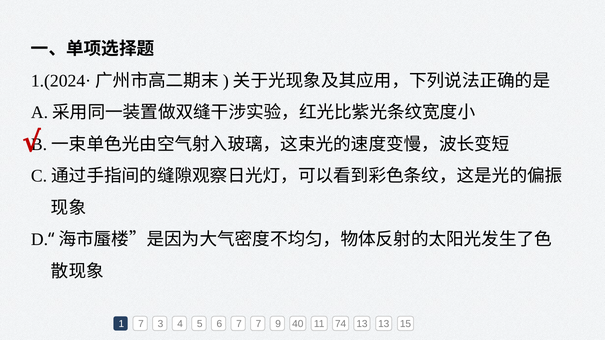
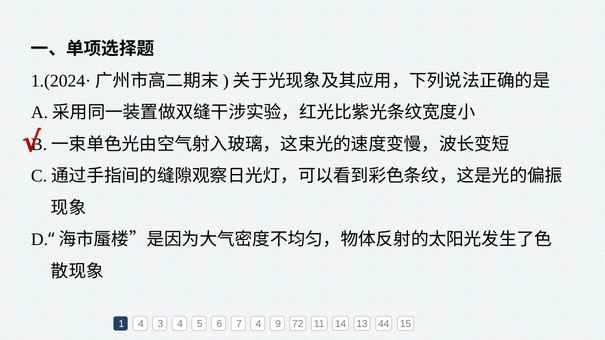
1 7: 7 -> 4 (141, 325)
7 7: 7 -> 4 (259, 325)
40: 40 -> 72 (298, 325)
74: 74 -> 14 (341, 325)
13 13: 13 -> 44 (384, 325)
